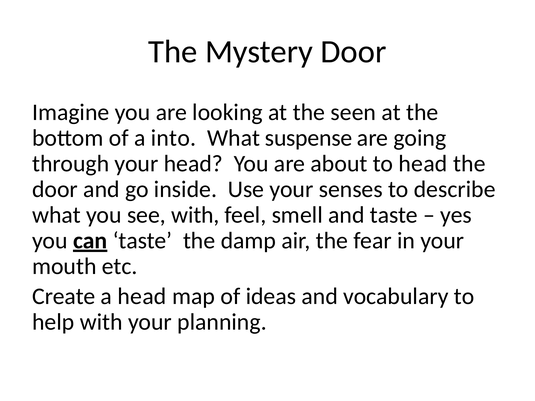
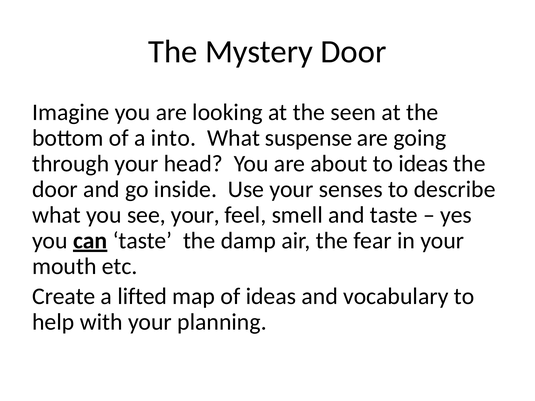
to head: head -> ideas (423, 164)
see with: with -> your (195, 215)
a head: head -> lifted (142, 296)
